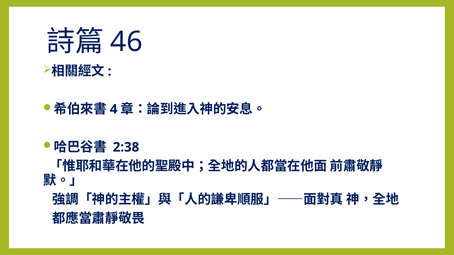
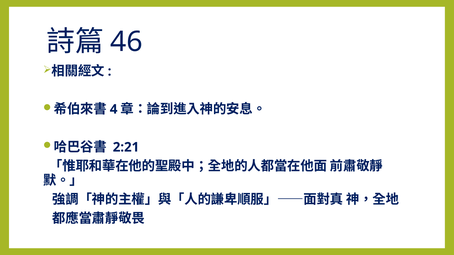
2:38: 2:38 -> 2:21 (126, 147)
